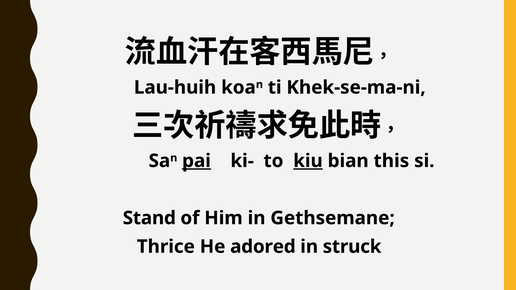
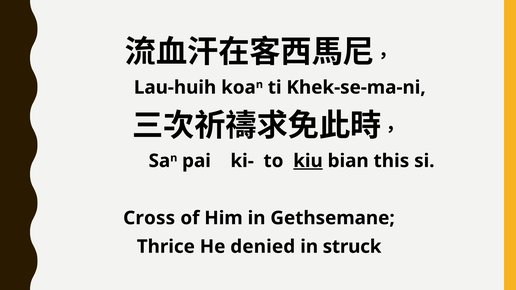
pai underline: present -> none (196, 161)
Stand: Stand -> Cross (149, 218)
adored: adored -> denied (263, 247)
